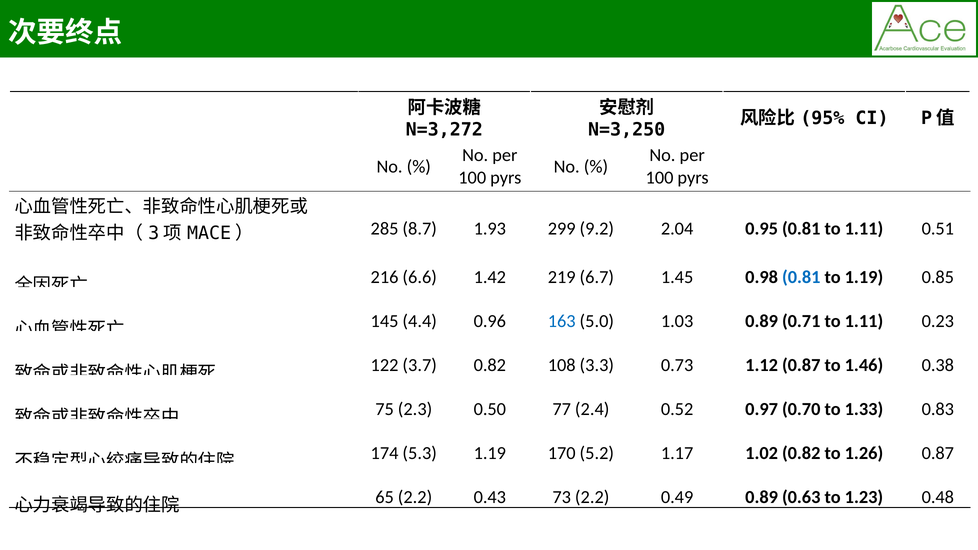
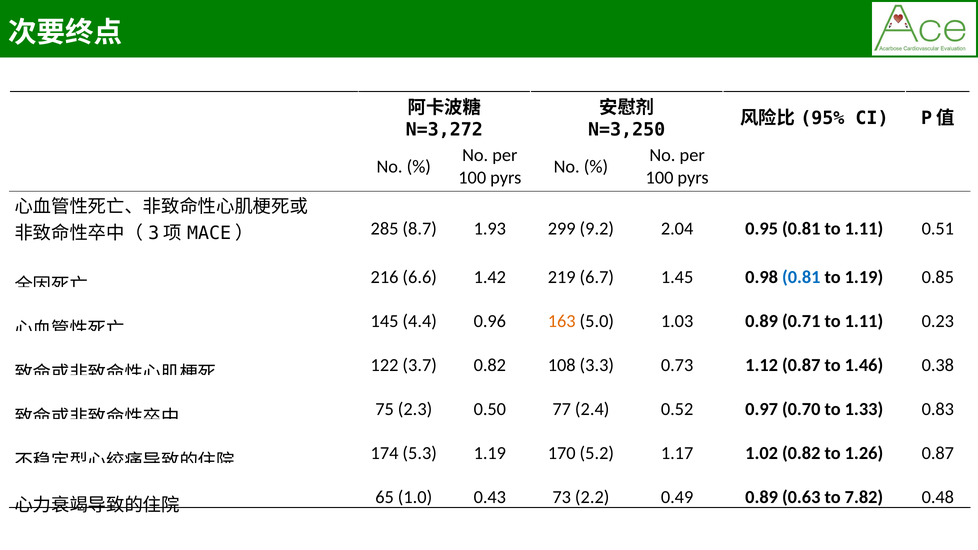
163 colour: blue -> orange (562, 321)
65 2.2: 2.2 -> 1.0 (415, 497)
1.23: 1.23 -> 7.82 (864, 497)
